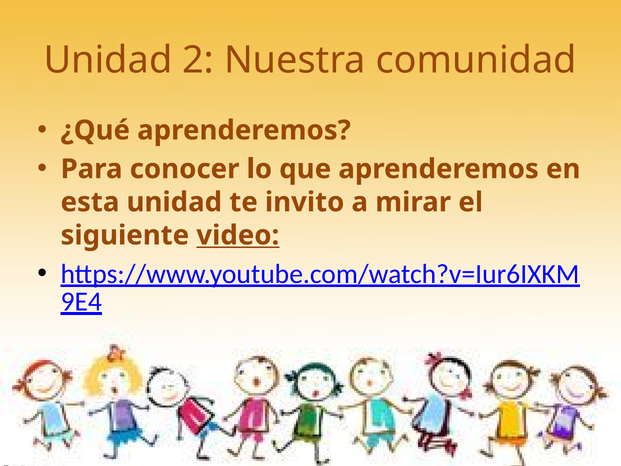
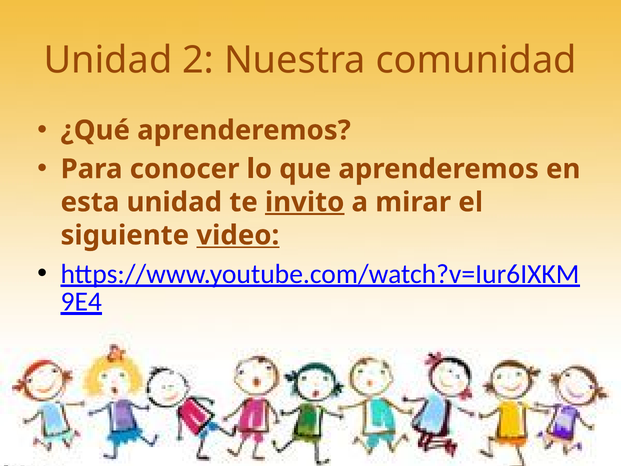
invito underline: none -> present (305, 202)
